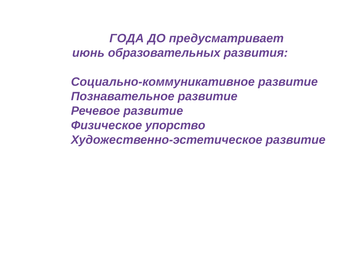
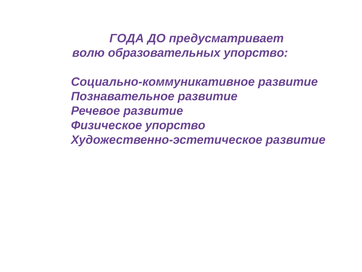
июнь: июнь -> волю (88, 53)
образовательных развития: развития -> упорство (256, 53)
